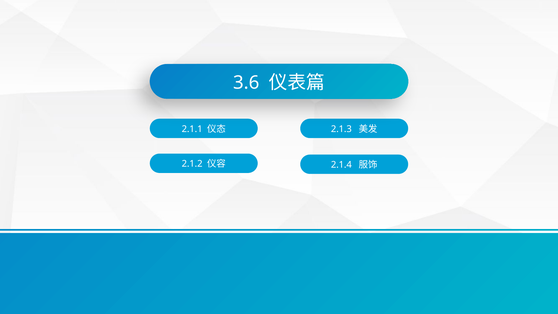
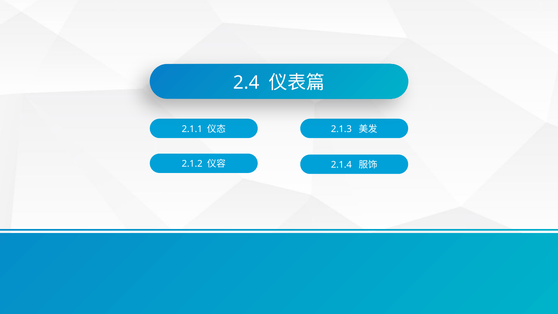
3.6: 3.6 -> 2.4 (246, 83)
